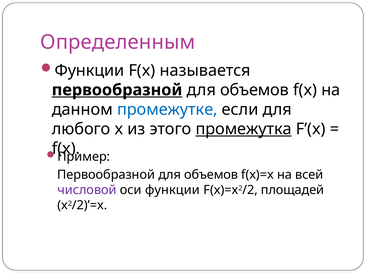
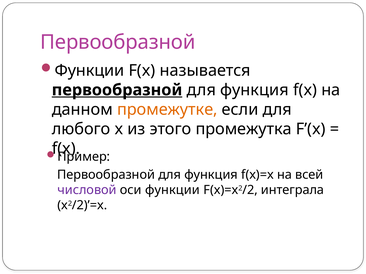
Определенным: Определенным -> Первообразной (118, 42)
объемов: объемов -> функция (254, 90)
промежутке colour: blue -> orange (167, 110)
промежутка underline: present -> none (244, 129)
объемов: объемов -> функция (211, 175)
площадей: площадей -> интеграла (293, 190)
